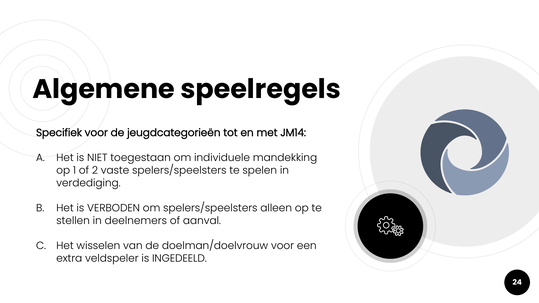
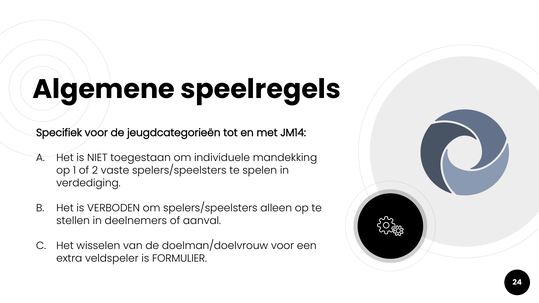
INGEDEELD: INGEDEELD -> FORMULIER (179, 259)
